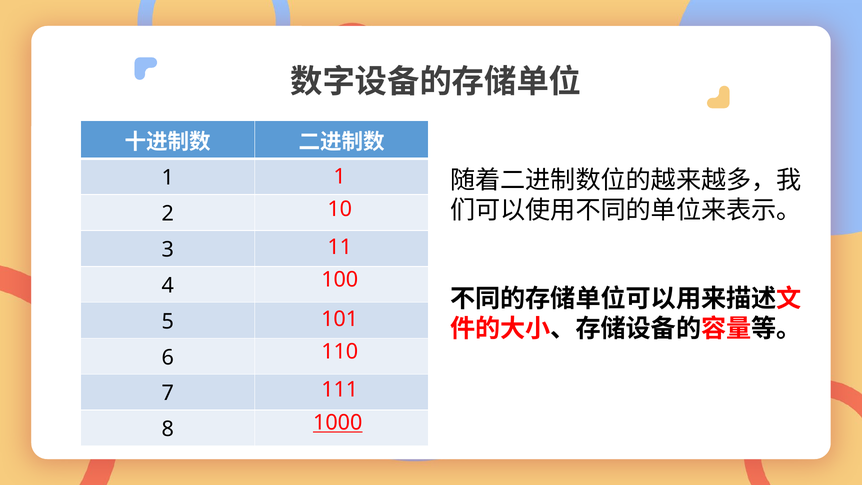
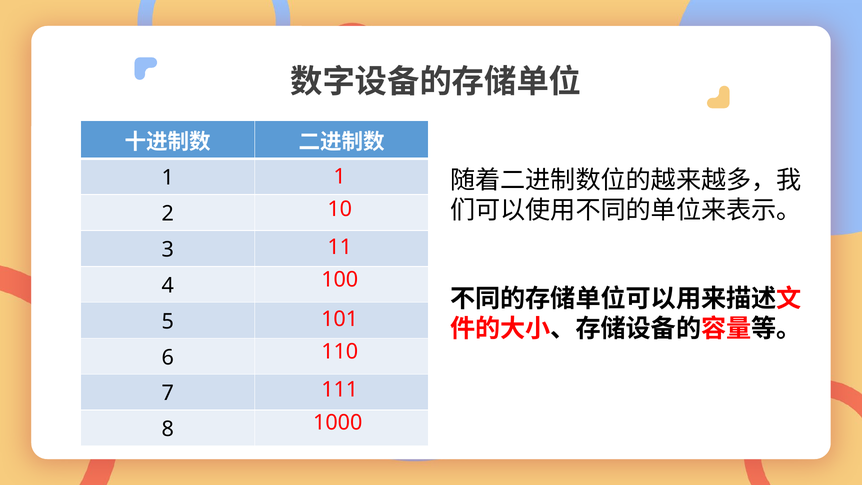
1000 underline: present -> none (338, 423)
